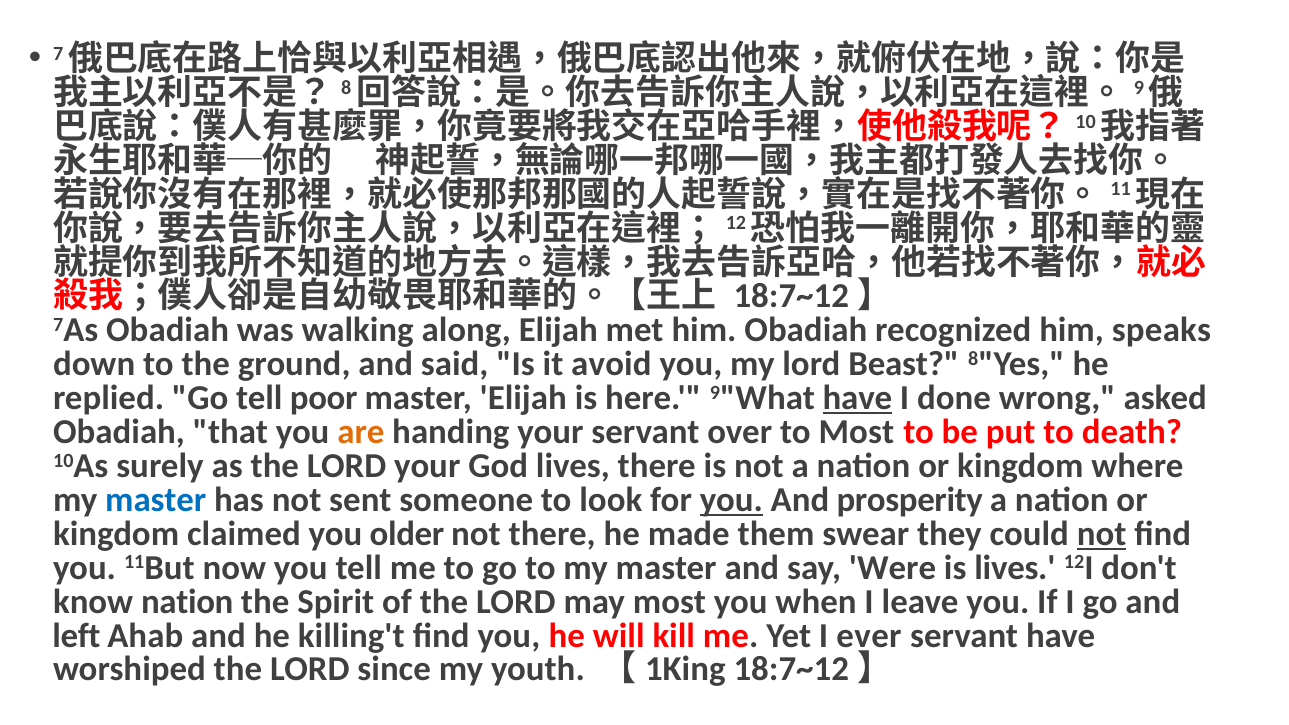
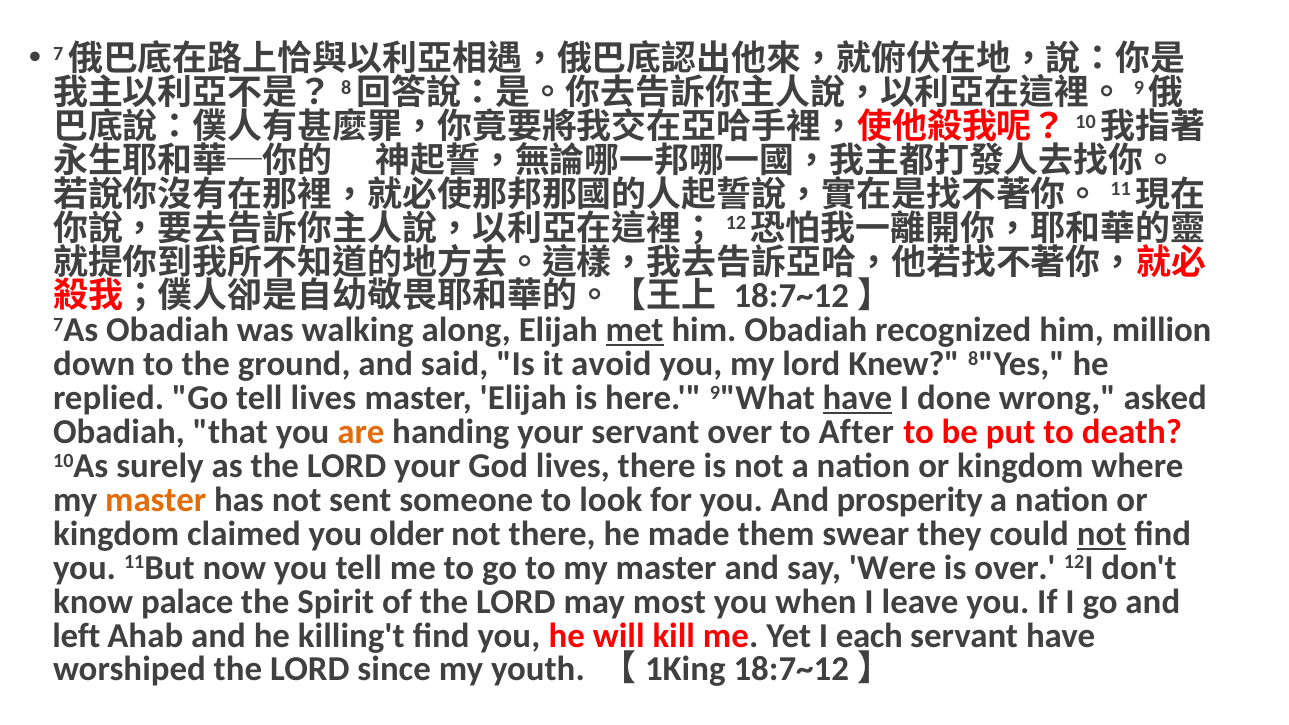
met underline: none -> present (635, 330)
speaks: speaks -> million (1162, 330)
Beast: Beast -> Knew (904, 364)
tell poor: poor -> lives (323, 398)
to Most: Most -> After (856, 432)
master colour: blue -> orange (156, 500)
you underline: present -> none (731, 500)
is lives: lives -> over (1015, 568)
know nation: nation -> palace (187, 602)
ever: ever -> each (869, 636)
